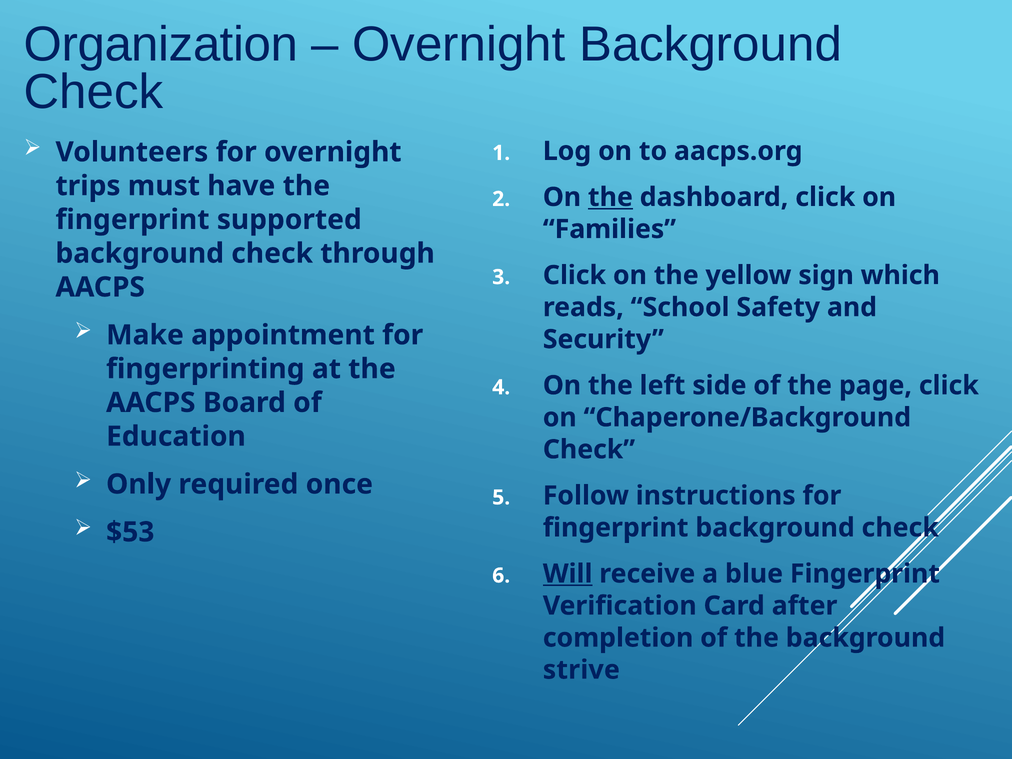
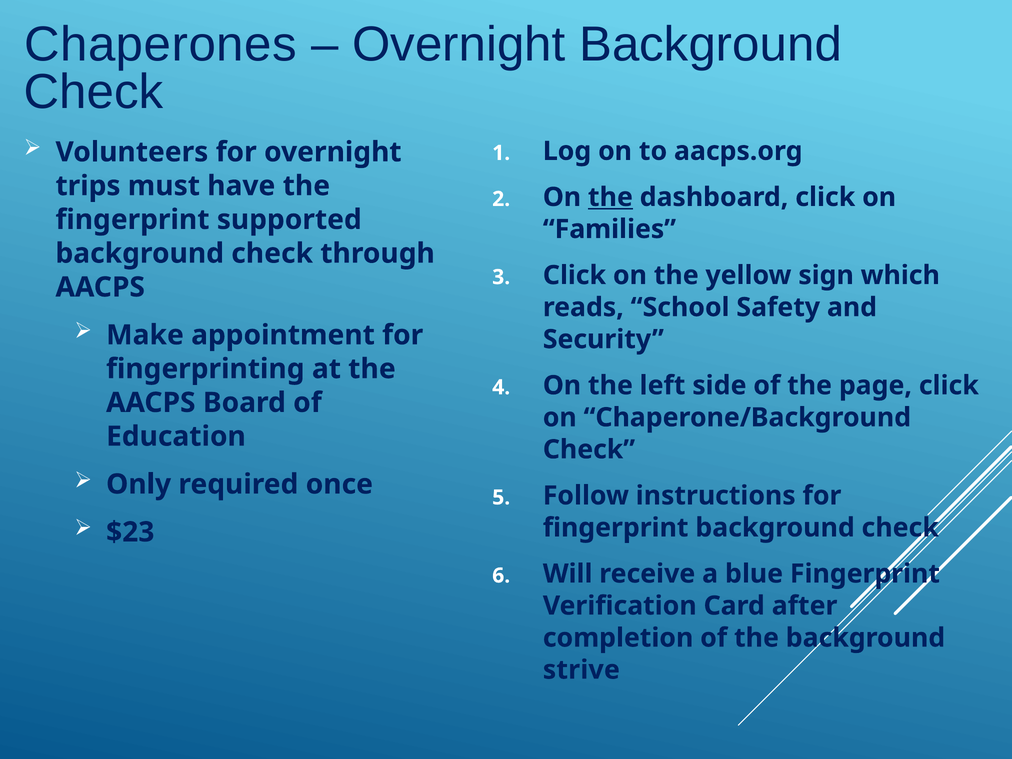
Organization: Organization -> Chaperones (160, 45)
$53: $53 -> $23 (130, 532)
Will underline: present -> none (568, 574)
